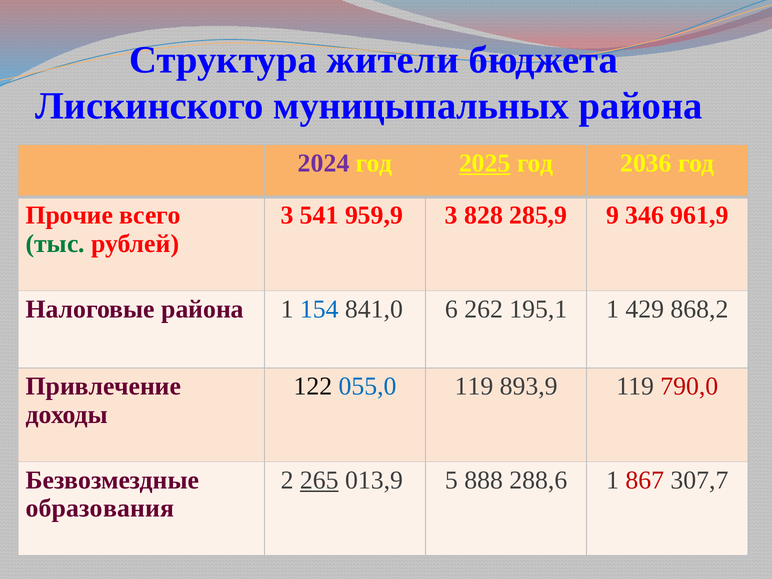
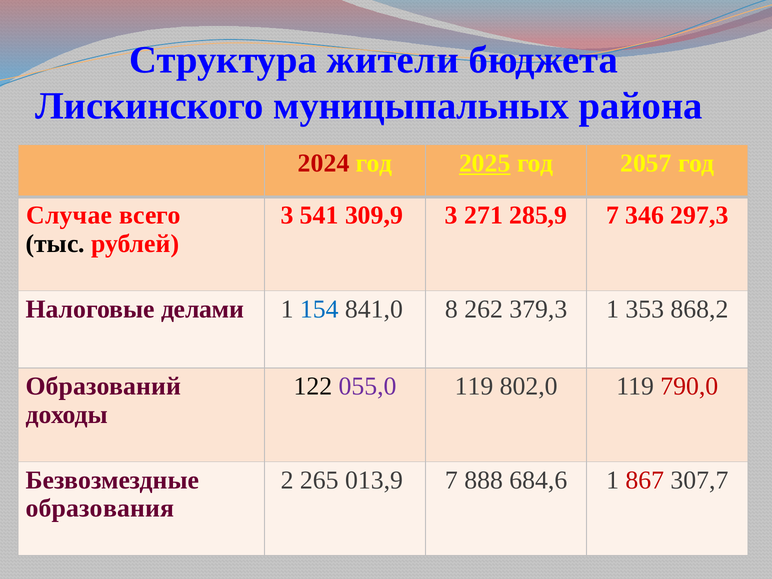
2024 colour: purple -> red (324, 163)
2036: 2036 -> 2057 (646, 163)
Прочие: Прочие -> Случае (69, 215)
959,9: 959,9 -> 309,9 (374, 215)
828: 828 -> 271 (484, 215)
285,9 9: 9 -> 7 (613, 215)
961,9: 961,9 -> 297,3 (699, 215)
тыс colour: green -> black (55, 244)
Налоговые района: района -> делами (203, 309)
6: 6 -> 8 (451, 309)
195,1: 195,1 -> 379,3 (538, 309)
429: 429 -> 353 (645, 309)
Привлечение: Привлечение -> Образований (103, 386)
055,0 colour: blue -> purple (368, 386)
893,9: 893,9 -> 802,0 (529, 386)
265 underline: present -> none (319, 480)
013,9 5: 5 -> 7 (451, 480)
288,6: 288,6 -> 684,6 (538, 480)
